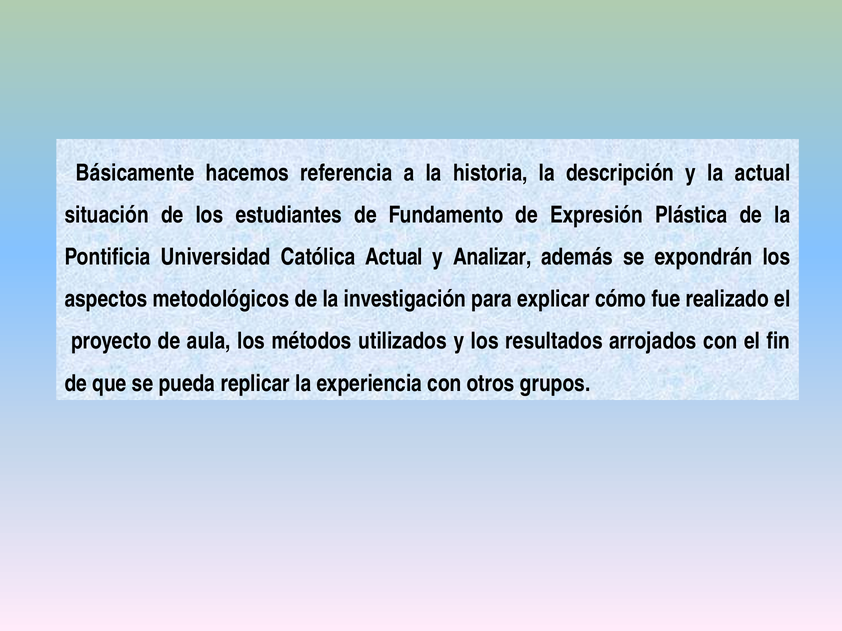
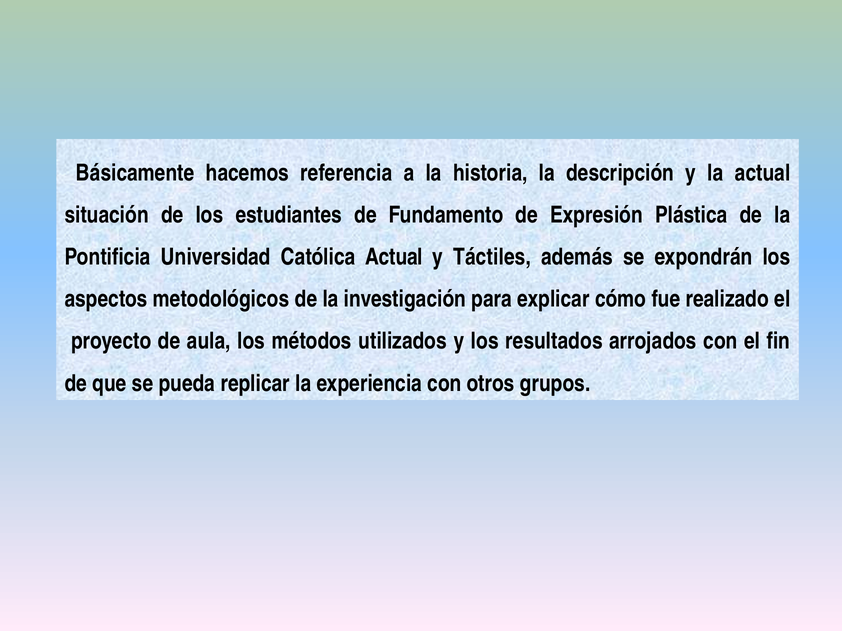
Analizar: Analizar -> Táctiles (492, 257)
